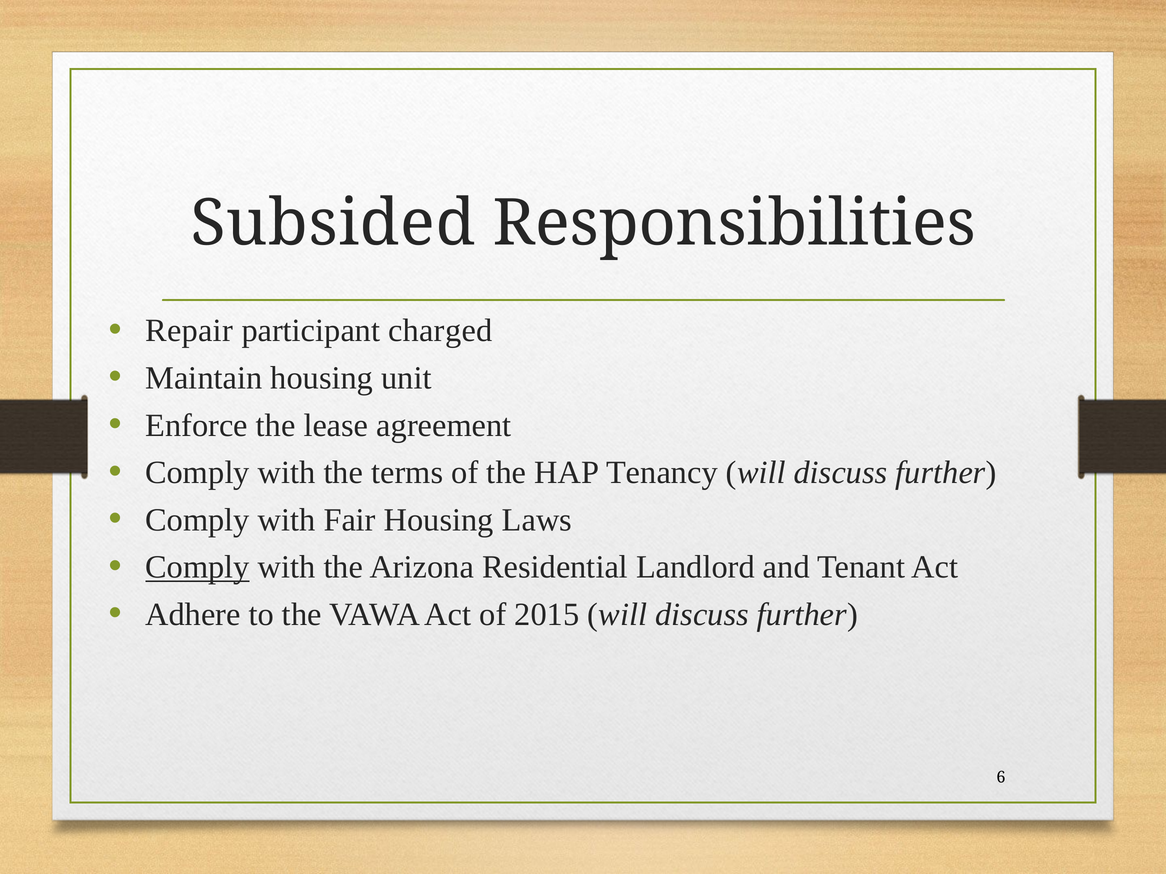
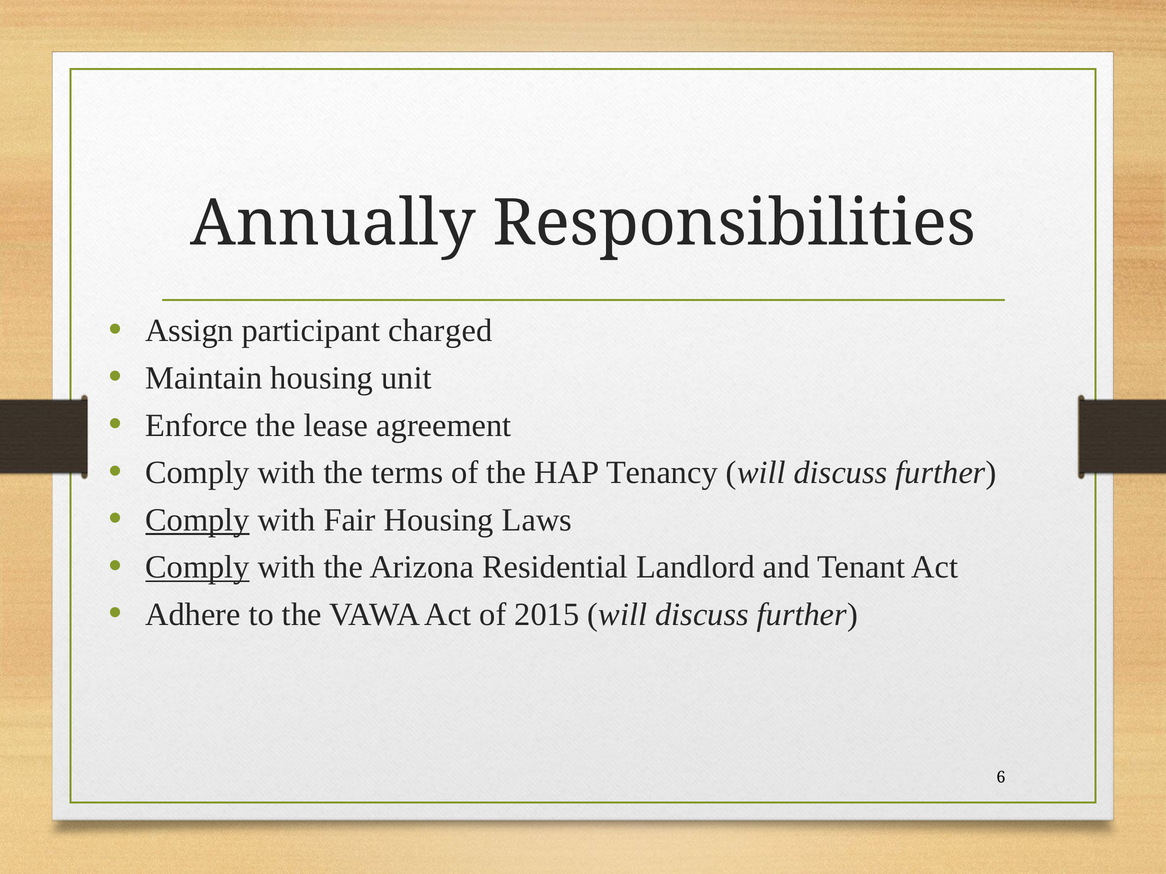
Subsided: Subsided -> Annually (333, 224)
Repair: Repair -> Assign (189, 331)
Comply underline: none -> present (197, 520)
